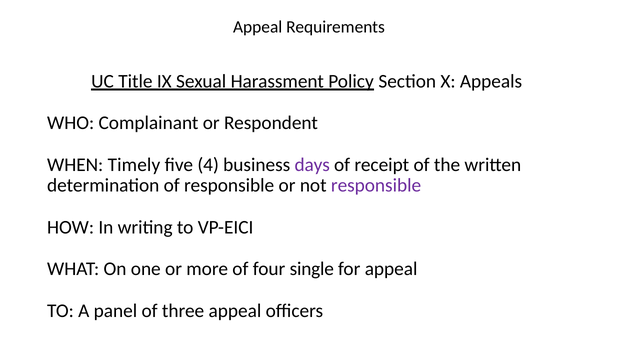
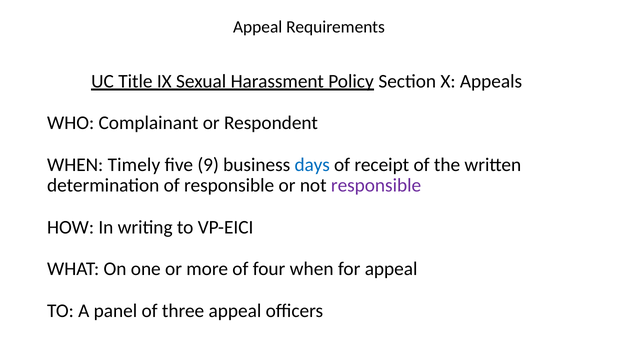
4: 4 -> 9 (208, 165)
days colour: purple -> blue (312, 165)
four single: single -> when (312, 269)
